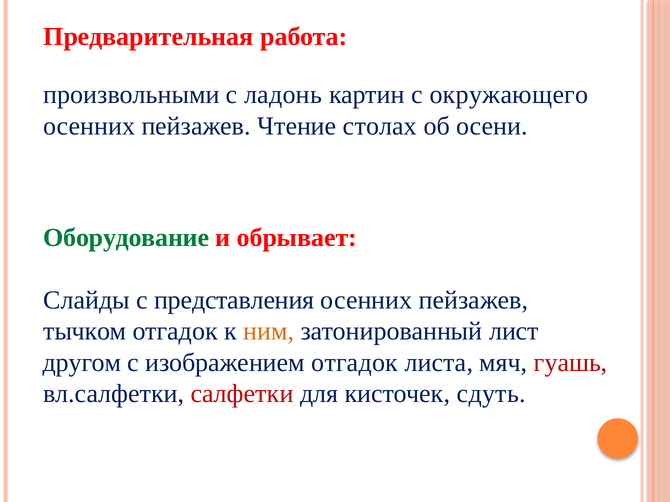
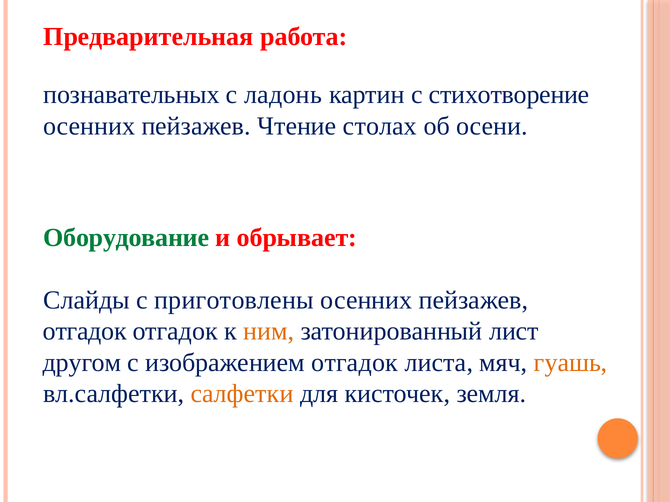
произвольными: произвольными -> познавательных (131, 95)
окружающего: окружающего -> стихотворение (509, 95)
представления: представления -> приготовлены (234, 300)
тычком: тычком -> отгадок (85, 332)
гуашь colour: red -> orange (571, 363)
салфетки colour: red -> orange (242, 394)
сдуть: сдуть -> земля (491, 394)
